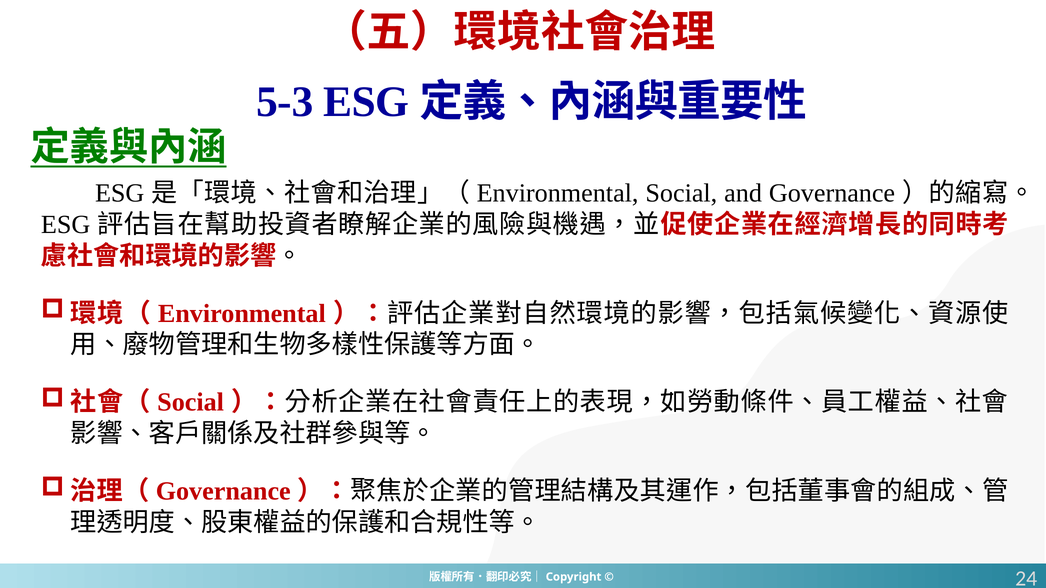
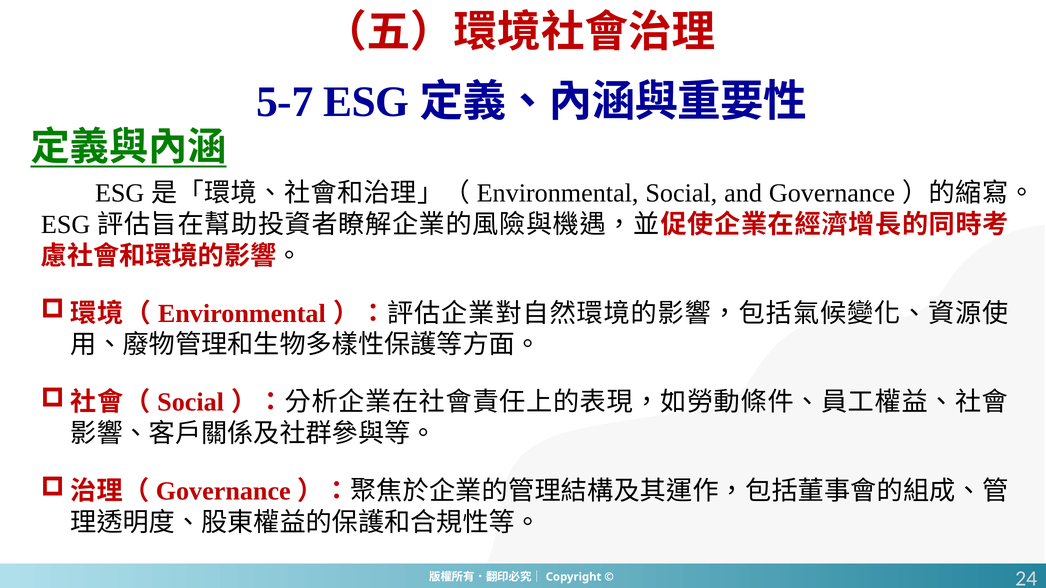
5-3: 5-3 -> 5-7 (285, 102)
